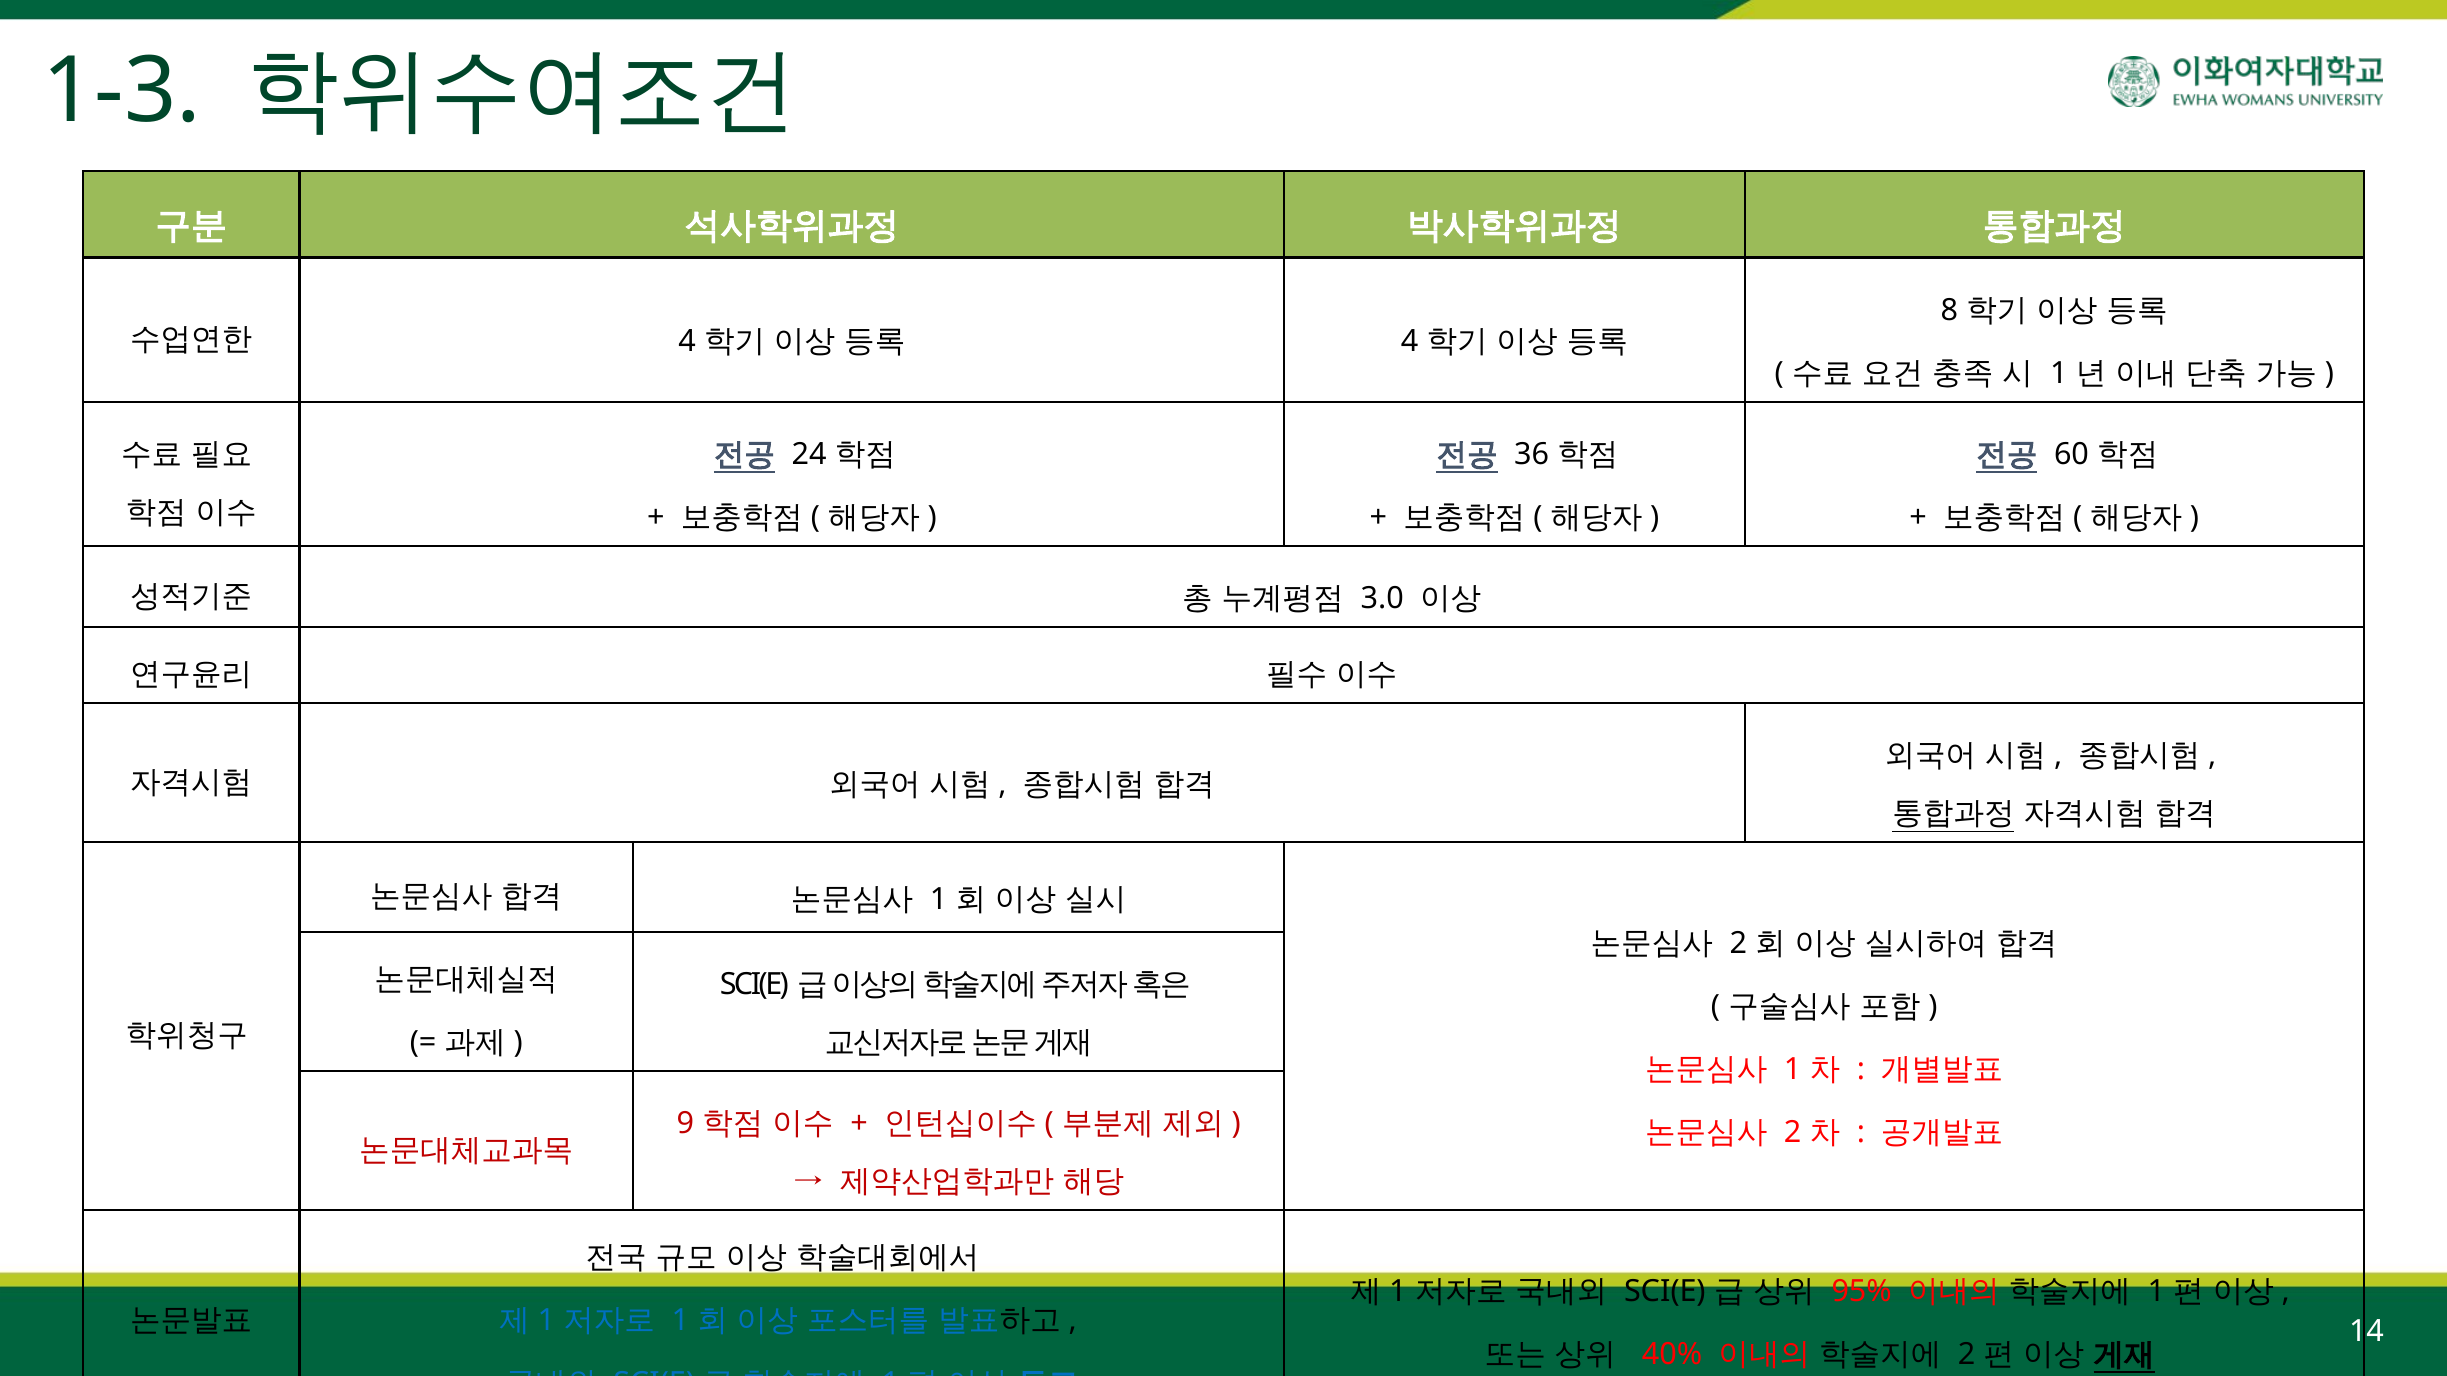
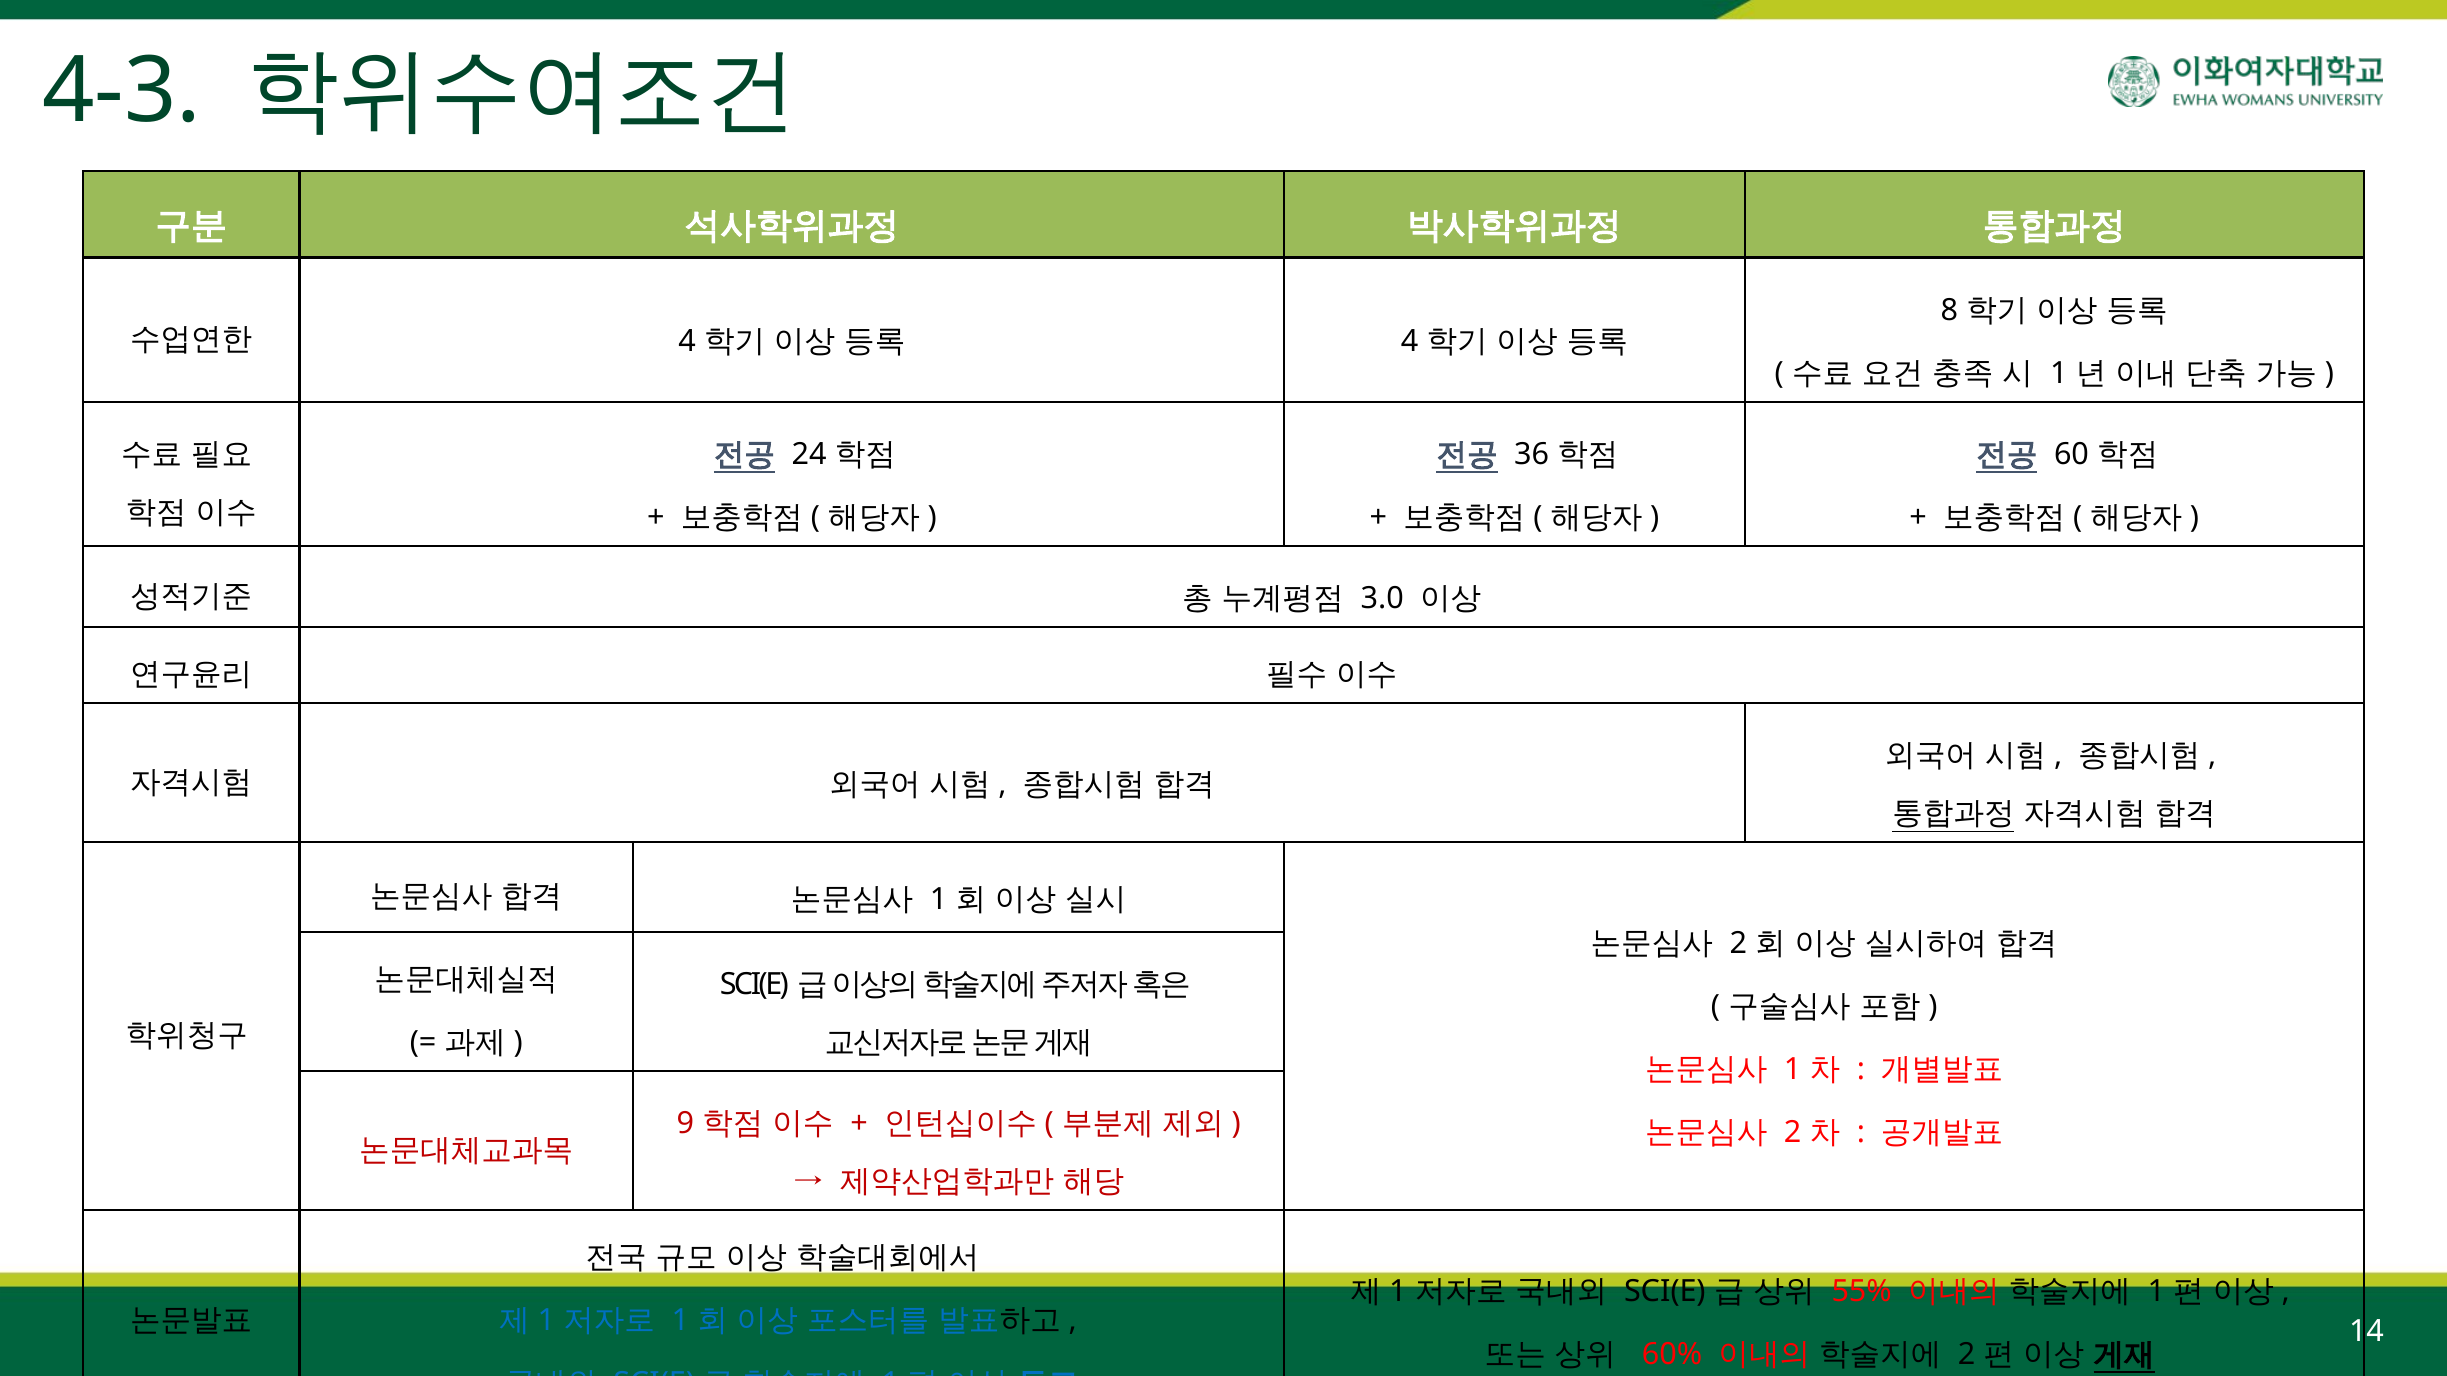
1-3: 1-3 -> 4-3 (122, 91)
95%: 95% -> 55% (1862, 1292)
40%: 40% -> 60% (1672, 1355)
